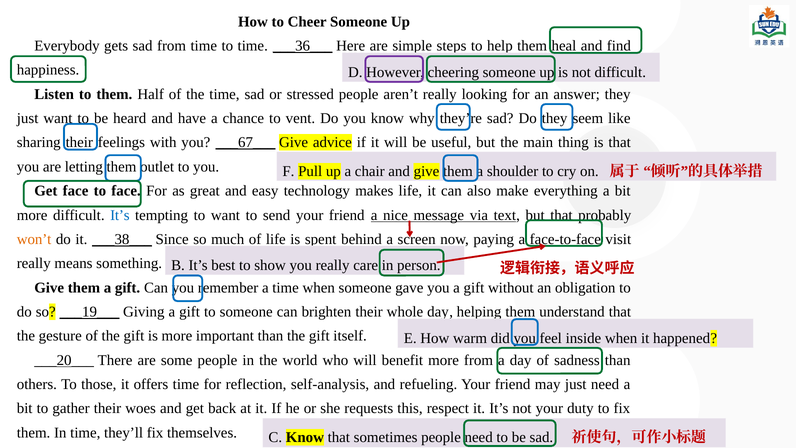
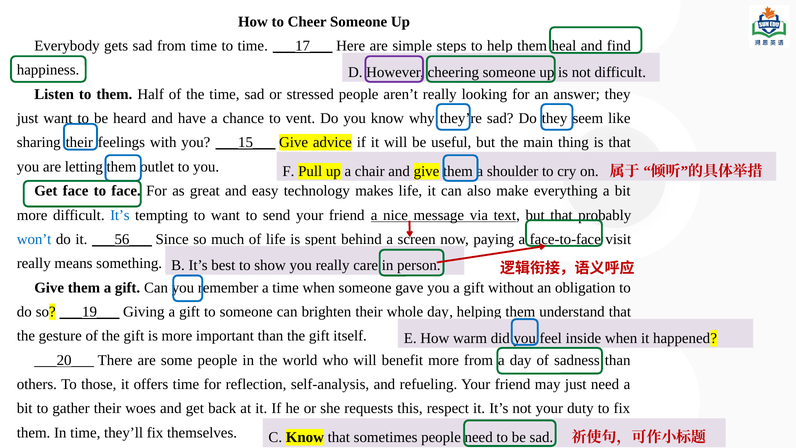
___36___: ___36___ -> ___17___ (303, 46)
___67___: ___67___ -> ___15___ (246, 142)
won’t colour: orange -> blue (34, 239)
___38___: ___38___ -> ___56___ (122, 239)
